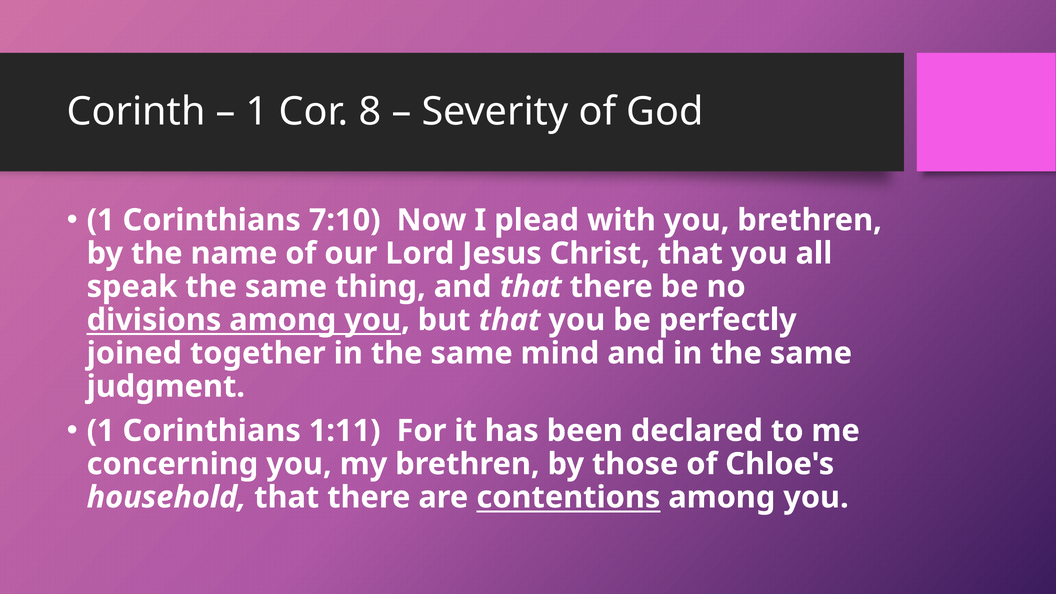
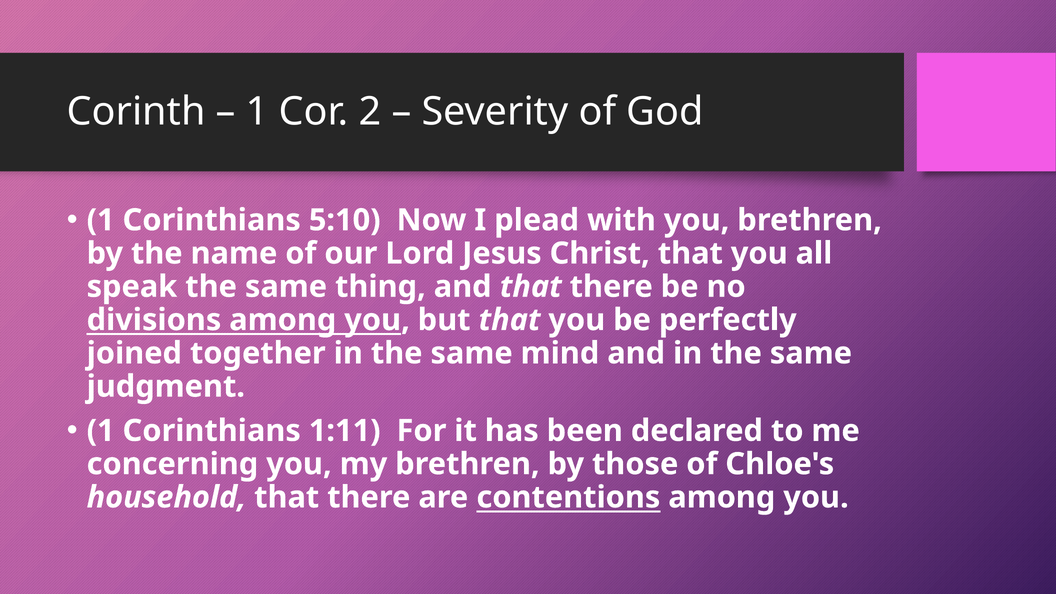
8: 8 -> 2 (370, 112)
7:10: 7:10 -> 5:10 (345, 220)
